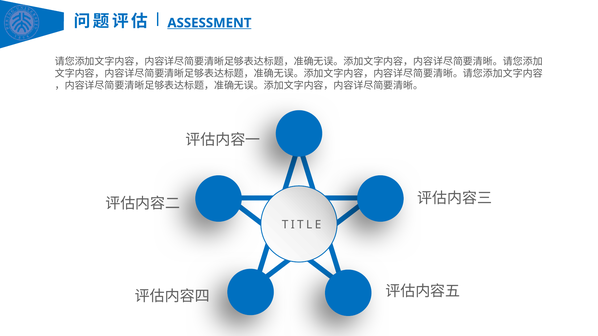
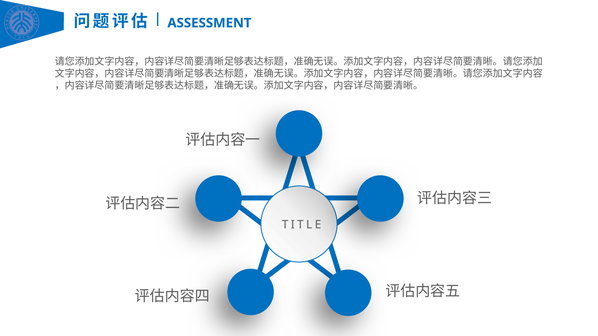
ASSESSMENT underline: present -> none (209, 23)
